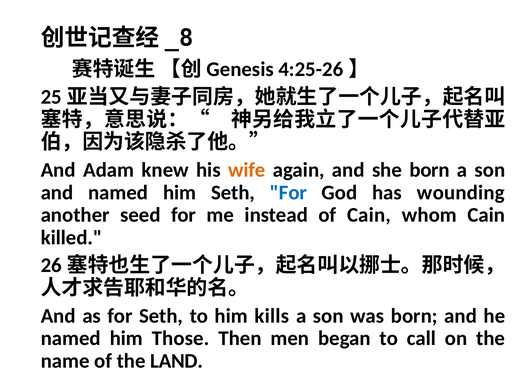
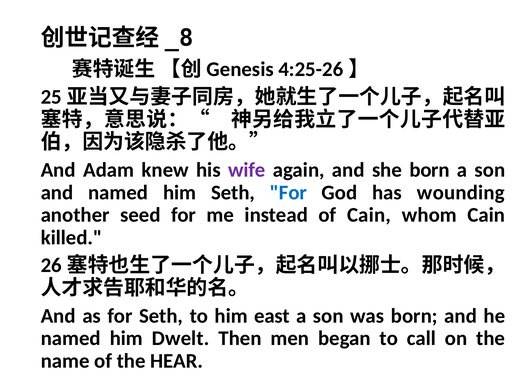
wife colour: orange -> purple (247, 170)
kills: kills -> east (272, 316)
Those: Those -> Dwelt (181, 338)
LAND: LAND -> HEAR (177, 361)
